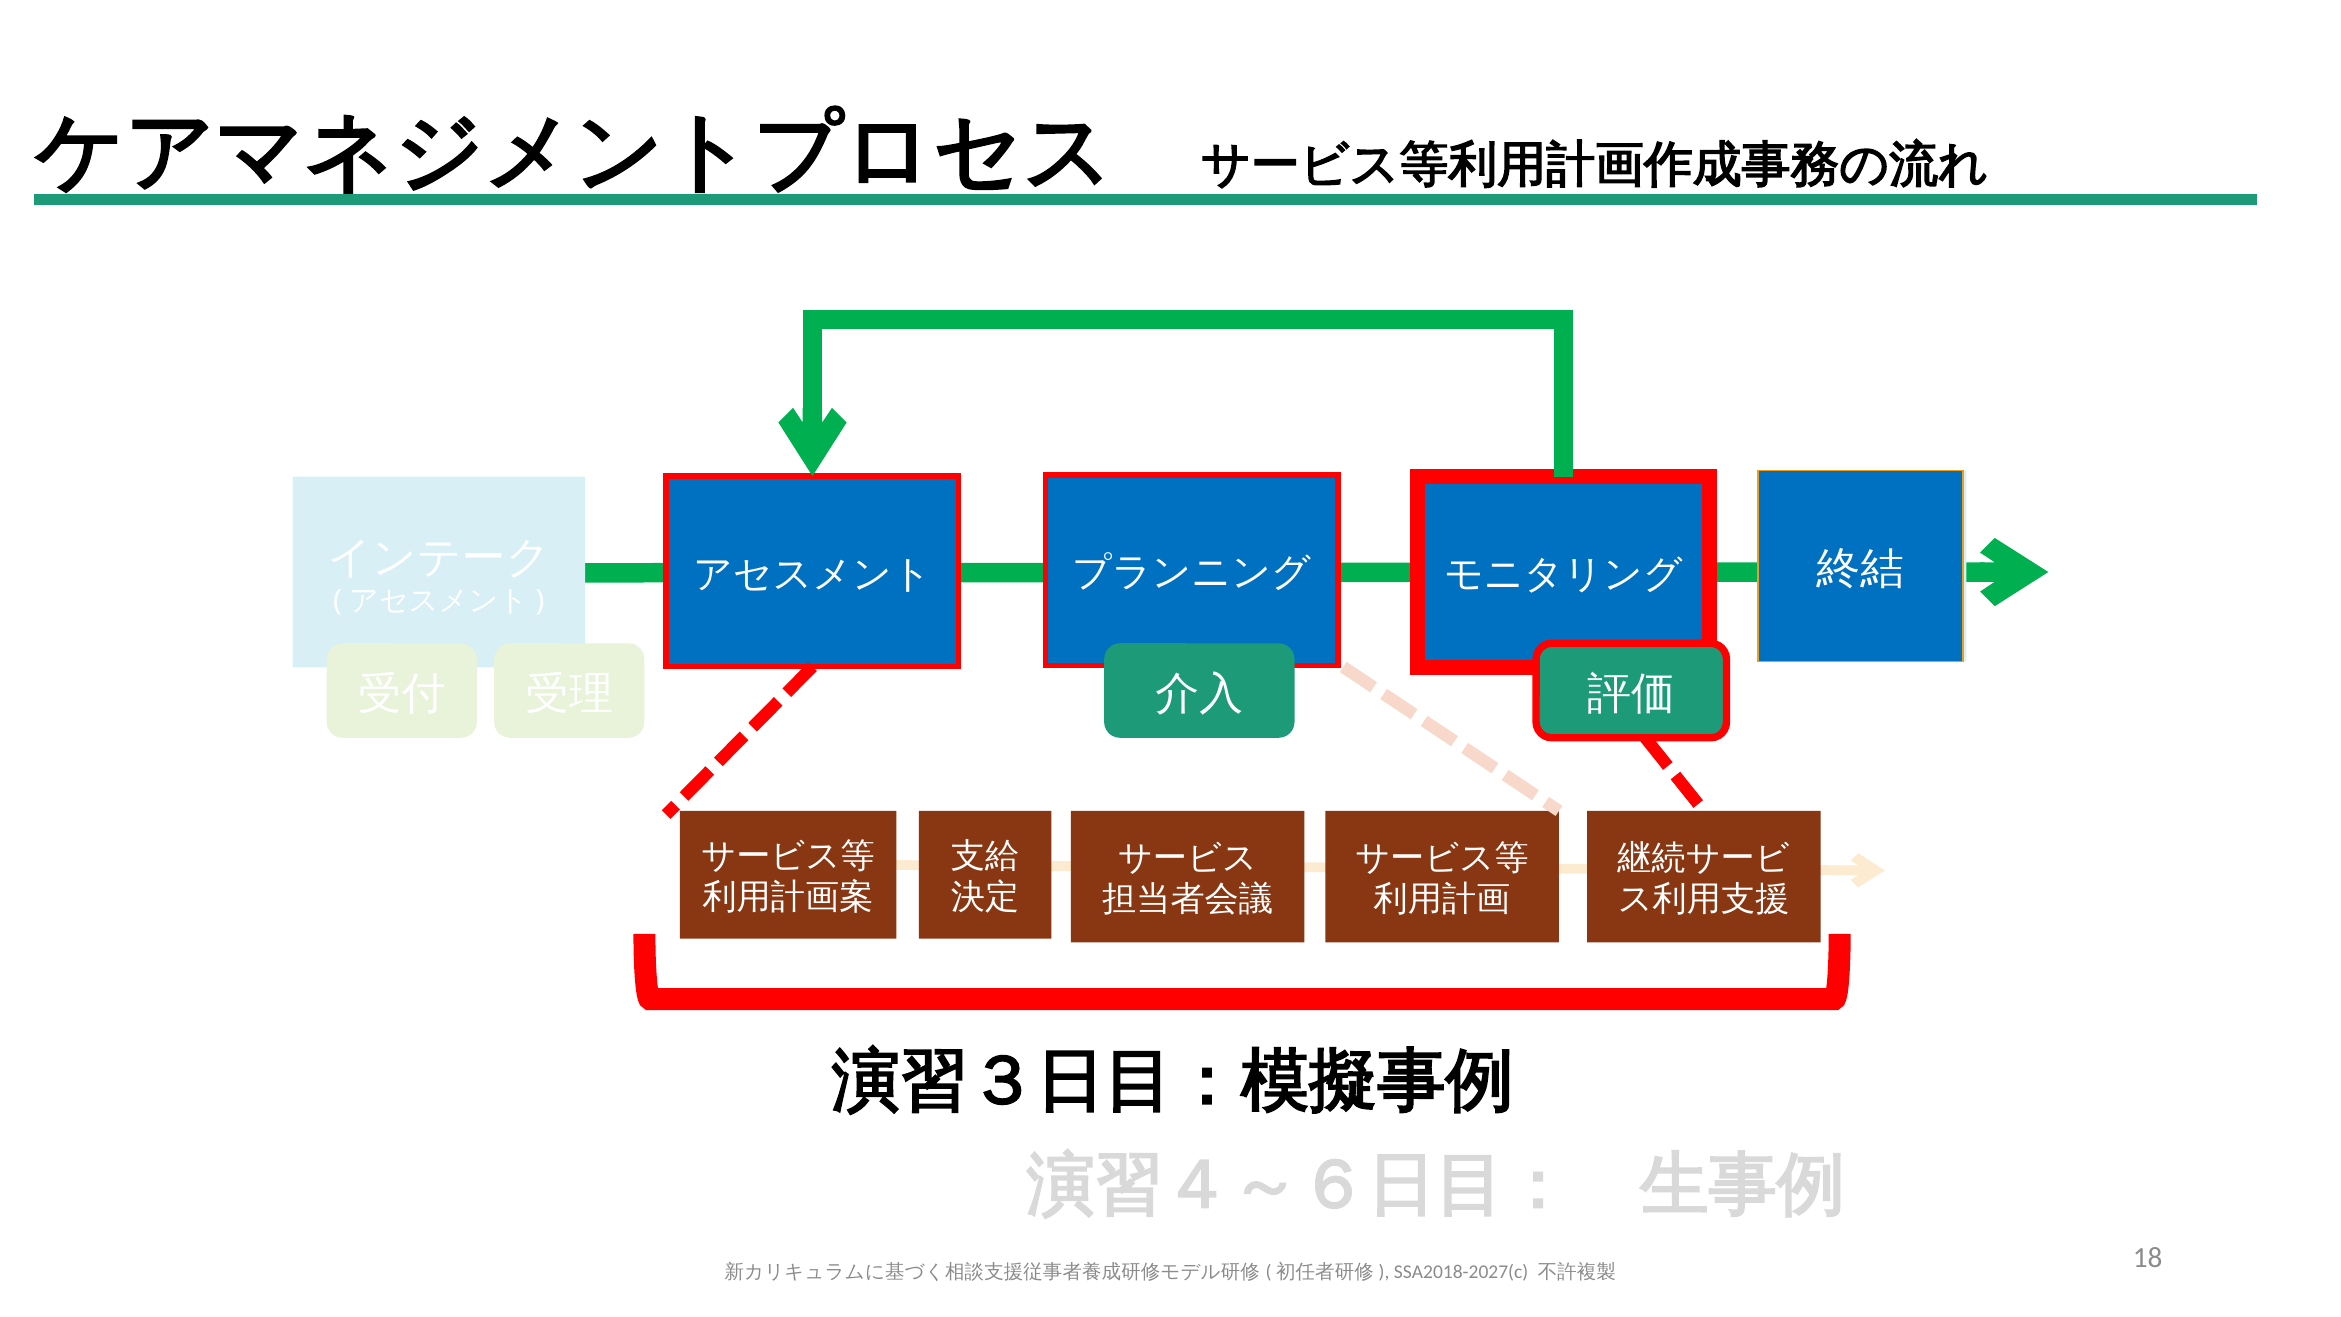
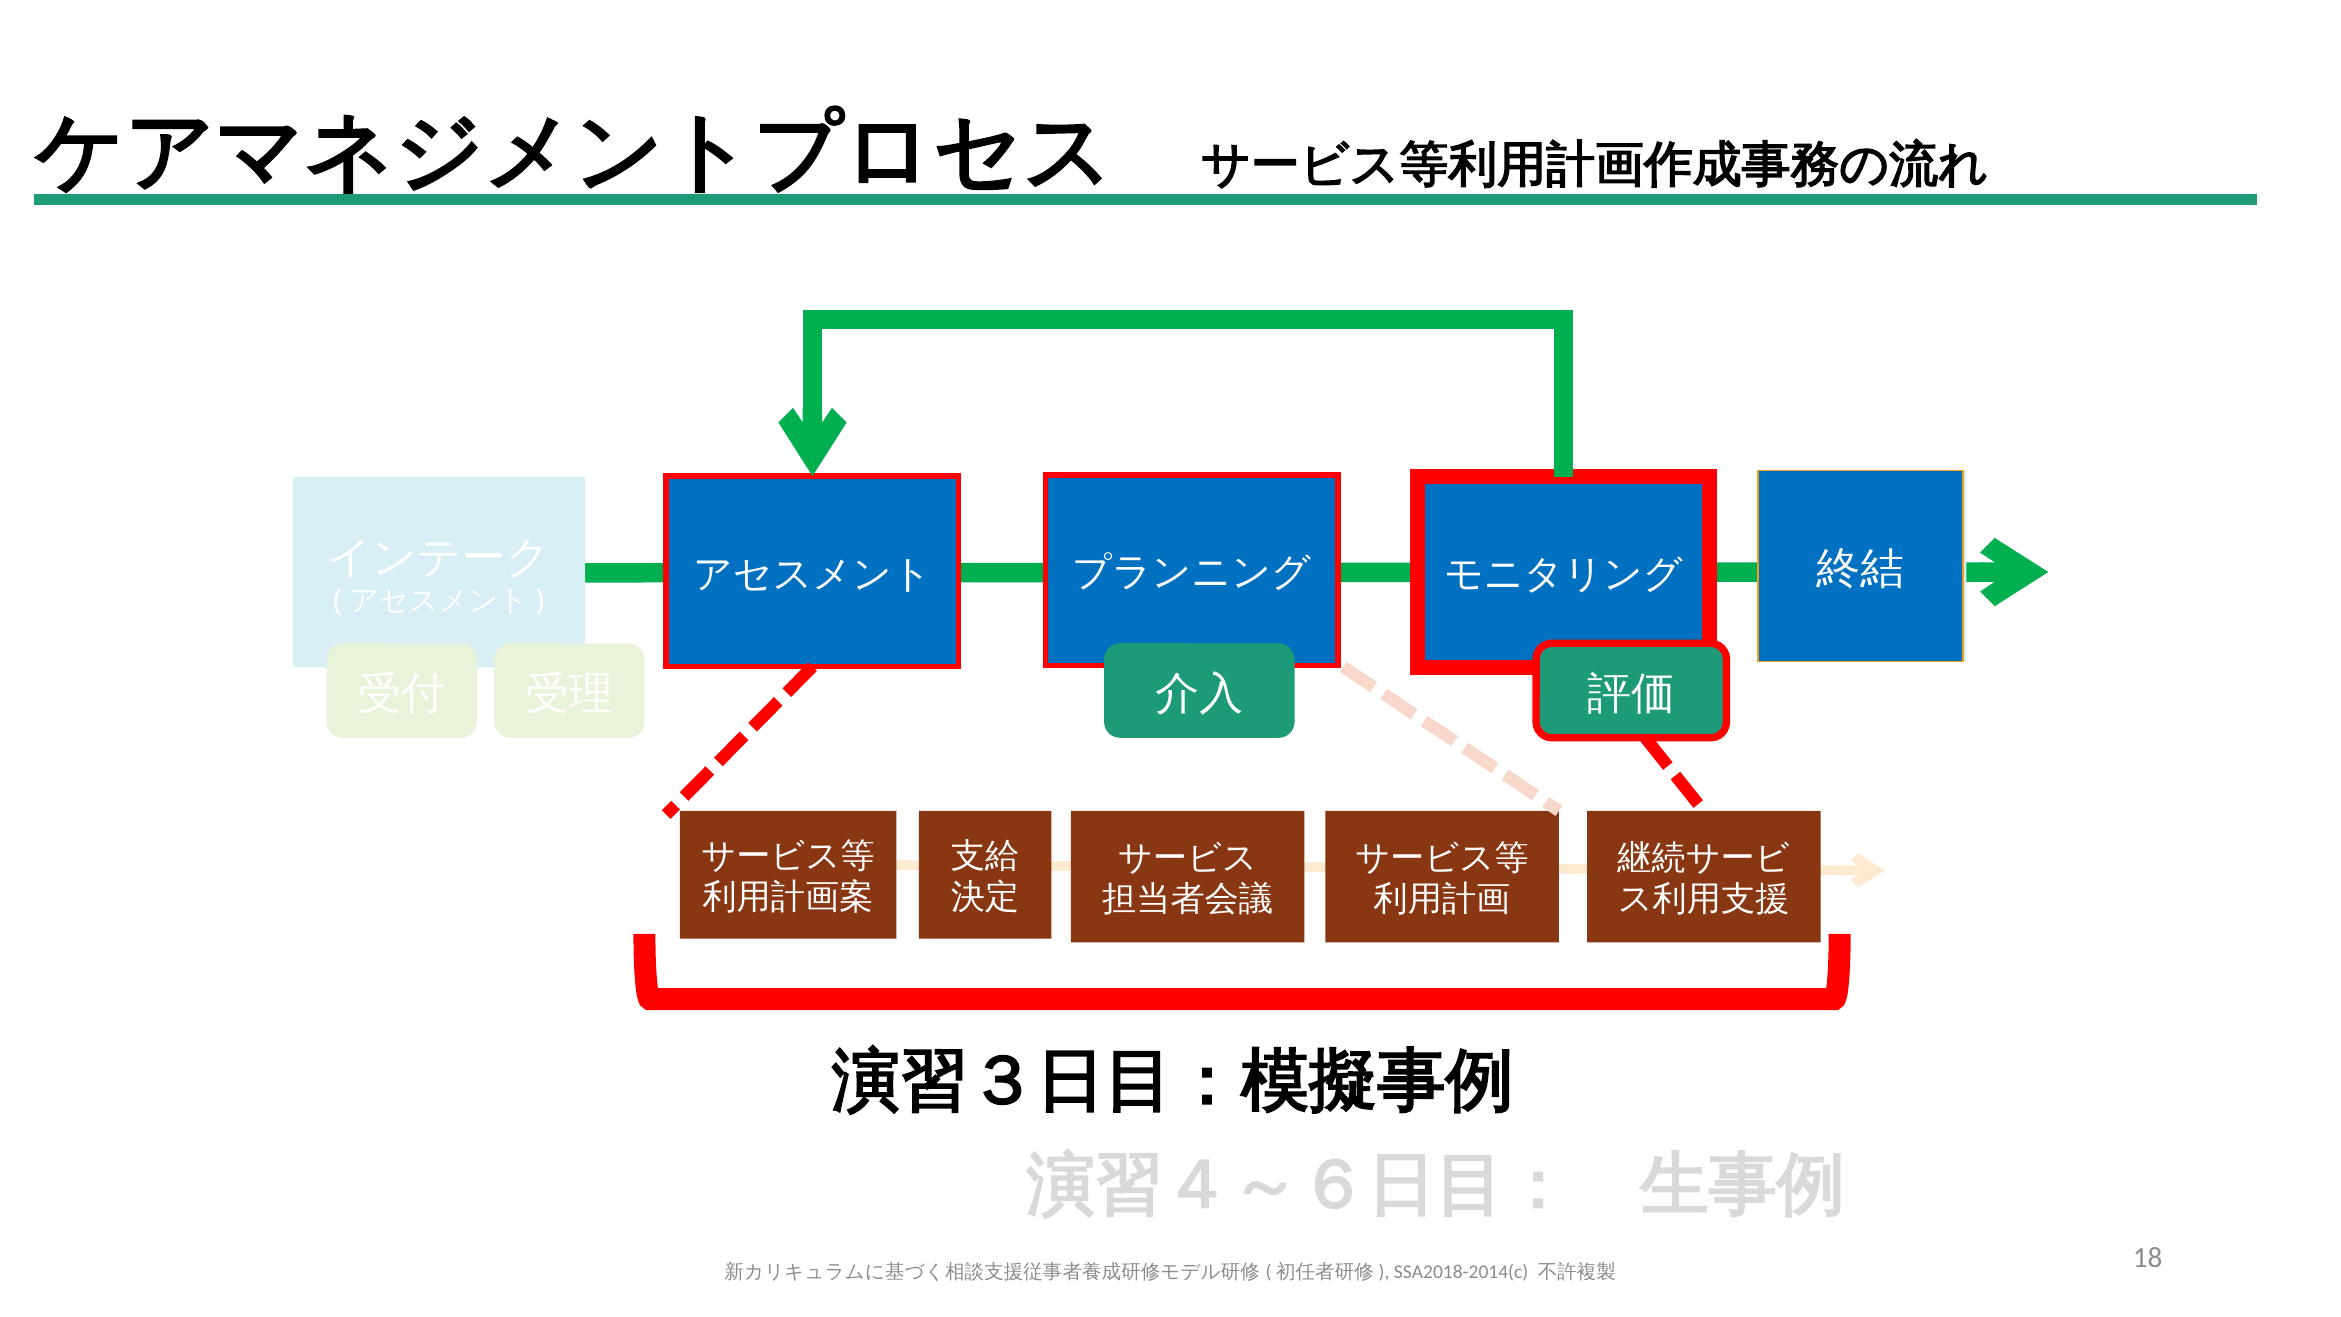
SSA2018-2027(c: SSA2018-2027(c -> SSA2018-2014(c (1461, 1272)
